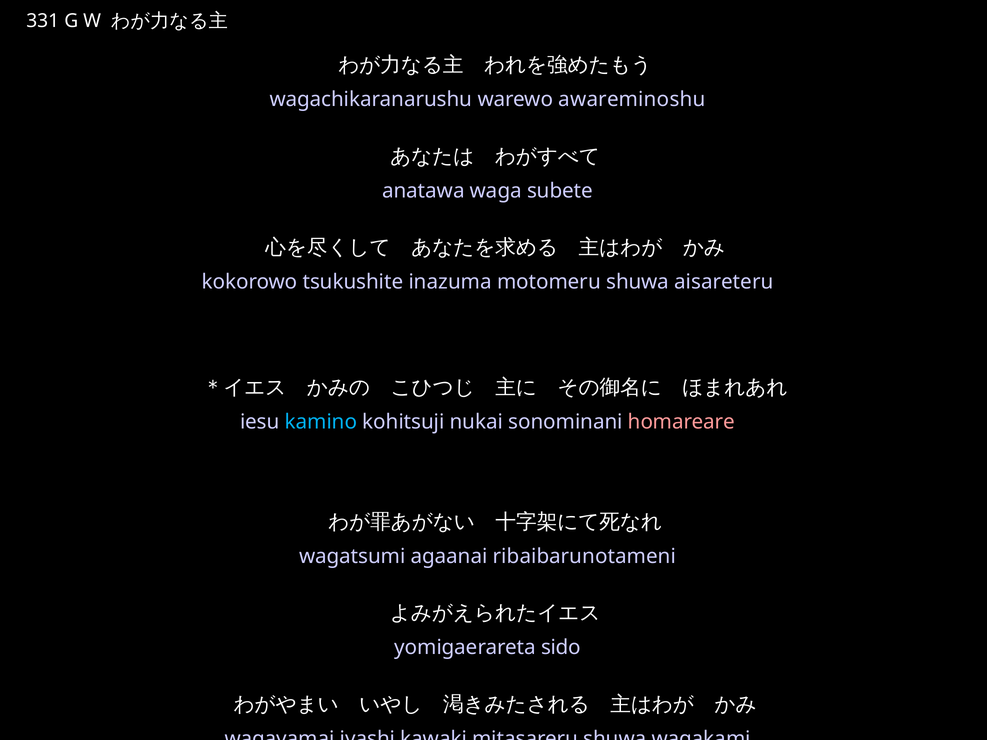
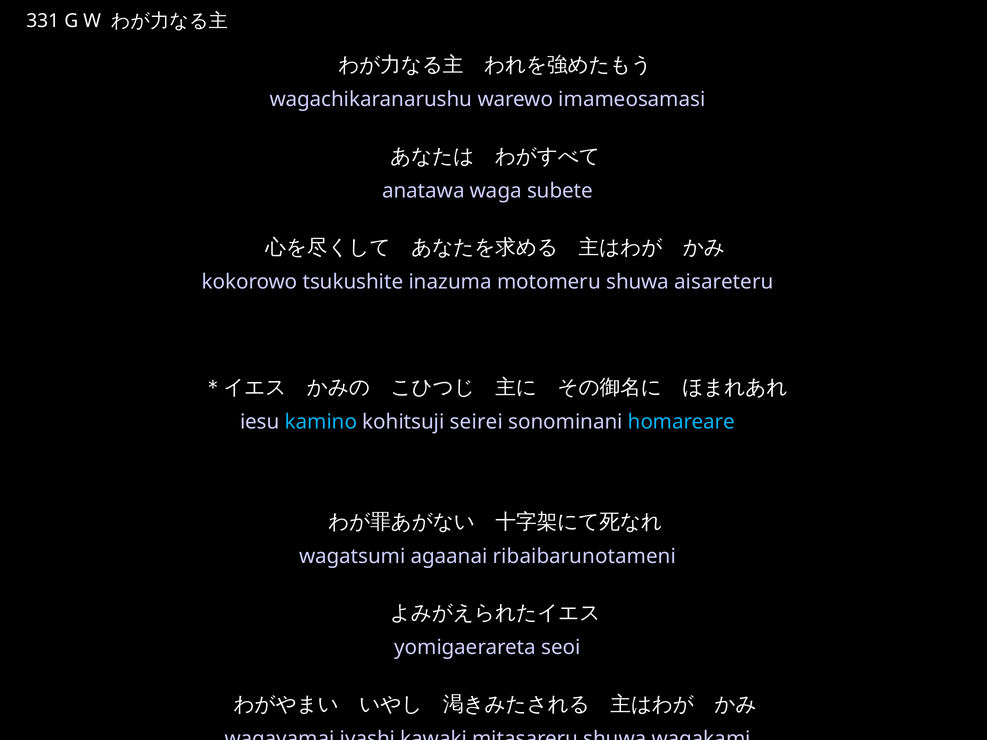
awareminoshu: awareminoshu -> imameosamasi (632, 99)
nukai: nukai -> seirei (476, 422)
homareare colour: pink -> light blue (681, 422)
sido: sido -> seoi (561, 648)
